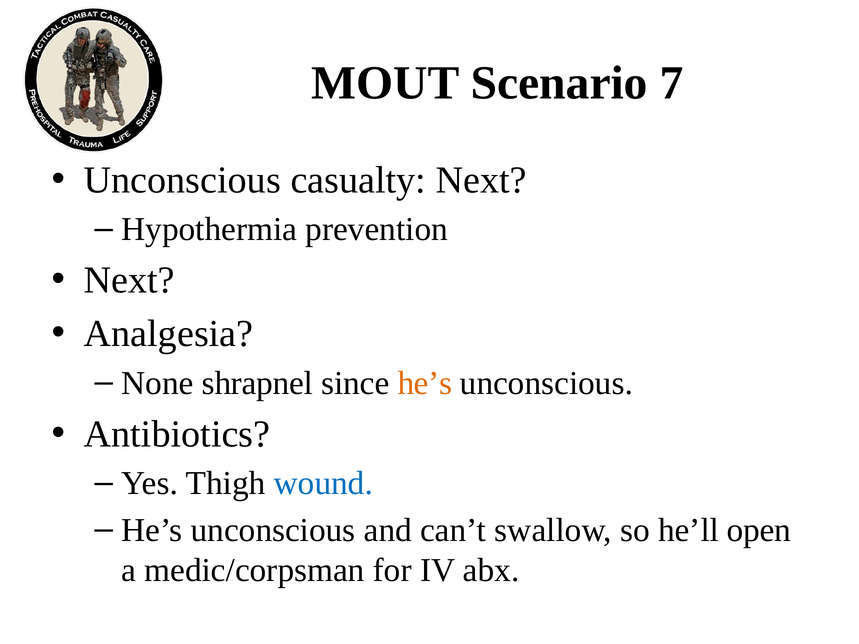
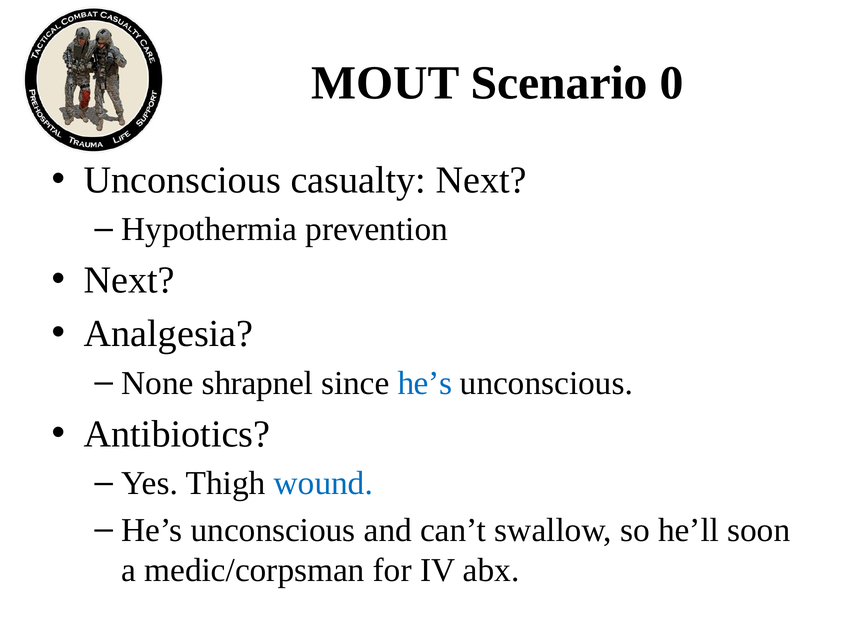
7: 7 -> 0 (672, 83)
he’s colour: orange -> blue (425, 383)
open: open -> soon (759, 530)
